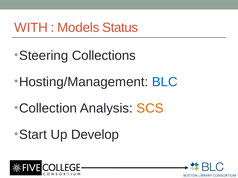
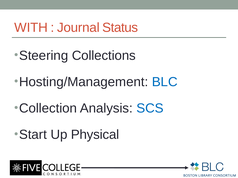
Models: Models -> Journal (78, 28)
SCS colour: orange -> blue (150, 109)
Develop: Develop -> Physical (95, 135)
